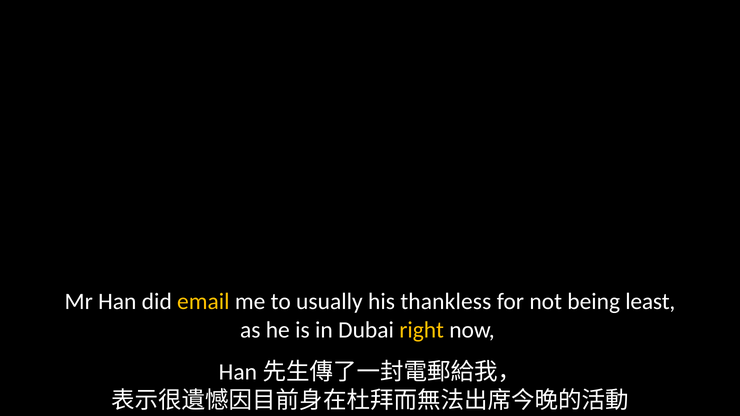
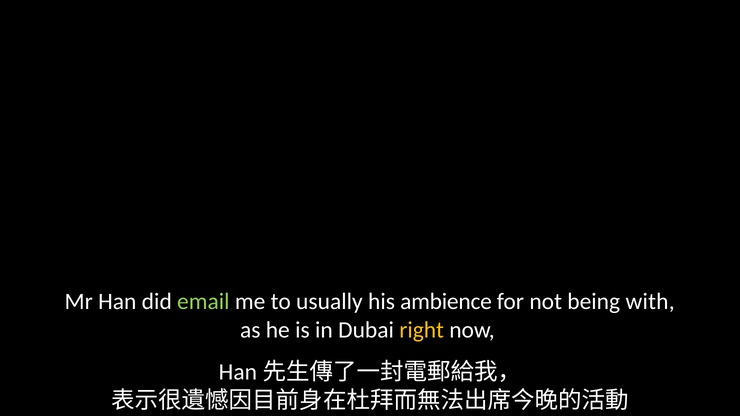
email colour: yellow -> light green (203, 302)
thankless: thankless -> ambience (446, 302)
least: least -> with (650, 302)
